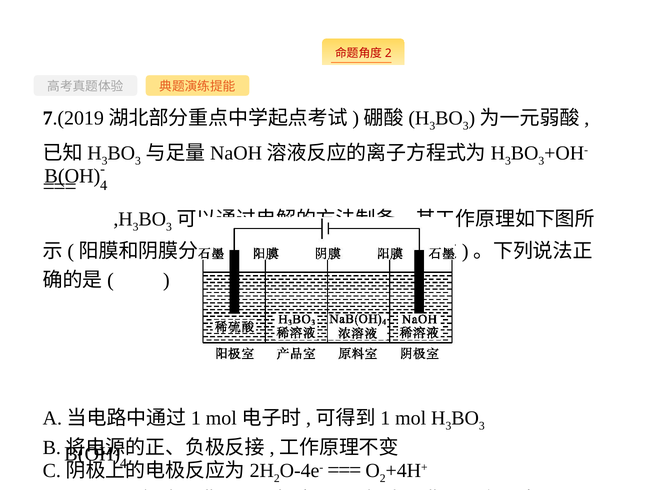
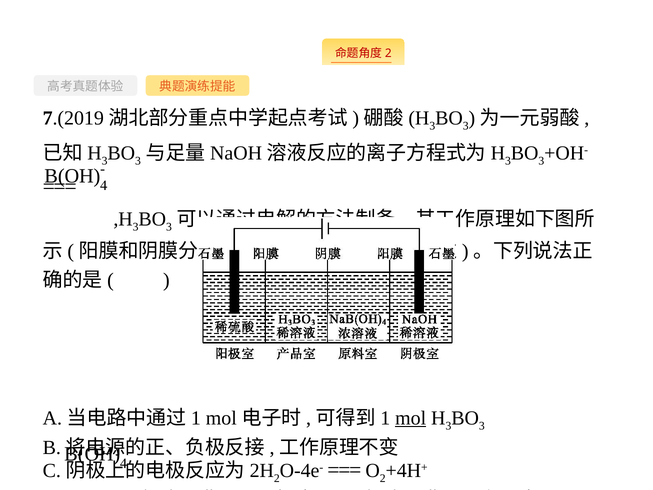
mol underline: none -> present (411, 418)
